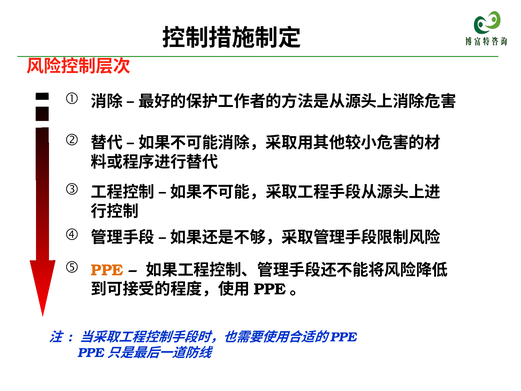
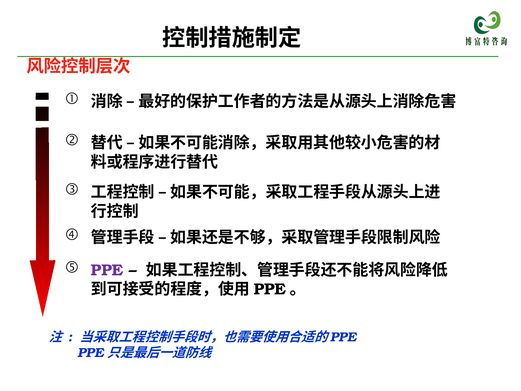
PPE colour: orange -> purple (107, 270)
